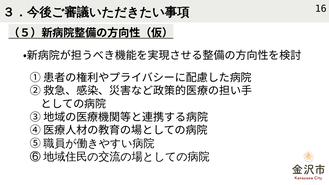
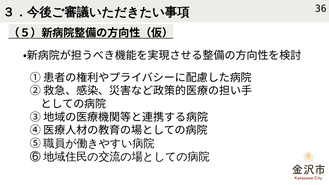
16: 16 -> 36 (321, 9)
